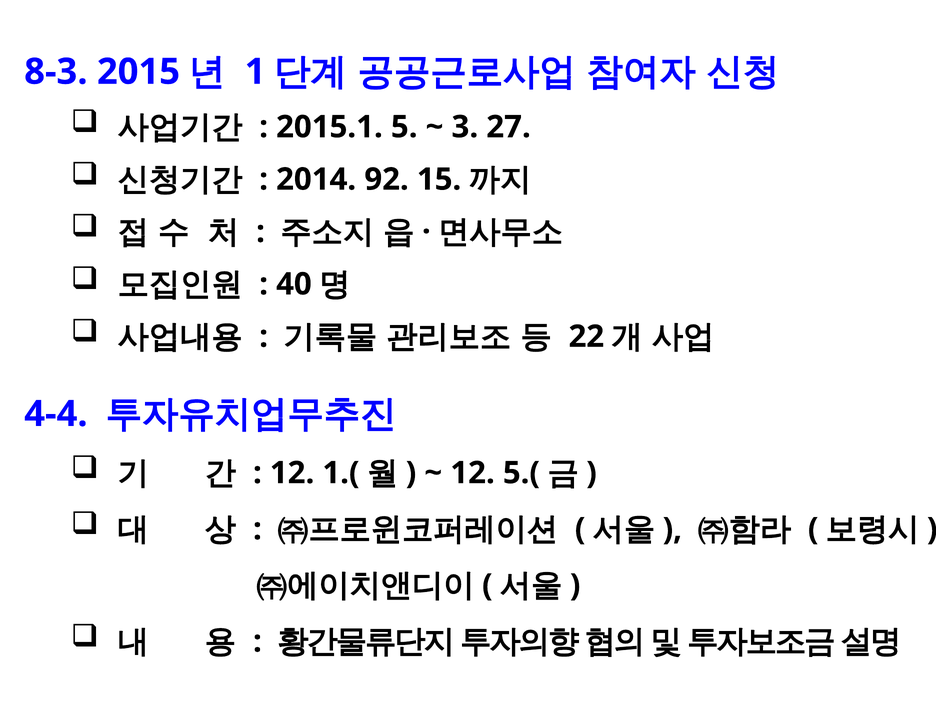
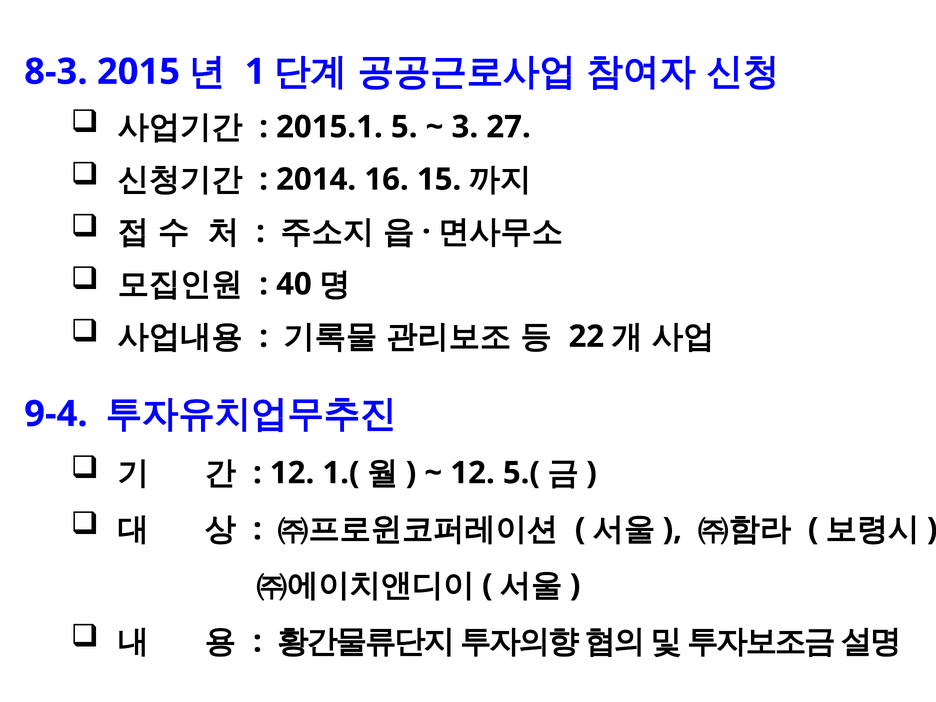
92: 92 -> 16 (387, 179)
4-4: 4-4 -> 9-4 (56, 414)
